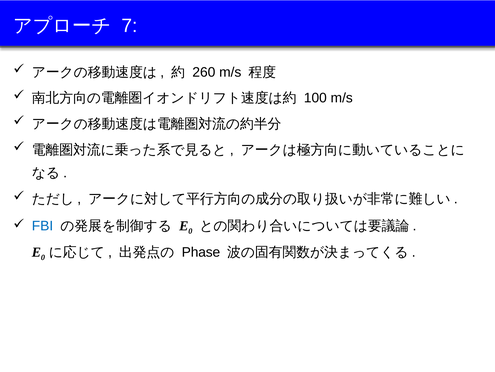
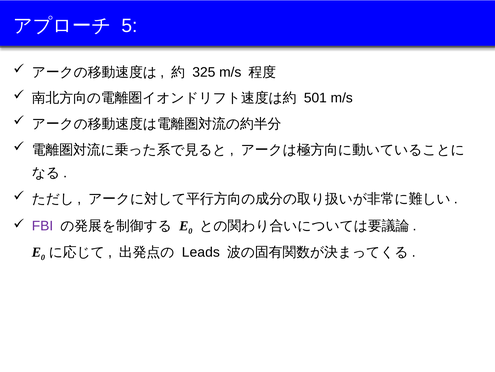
7: 7 -> 5 (129, 26)
260: 260 -> 325 (204, 72)
100: 100 -> 501 (315, 98)
FBI colour: blue -> purple (42, 225)
Phase: Phase -> Leads (201, 252)
